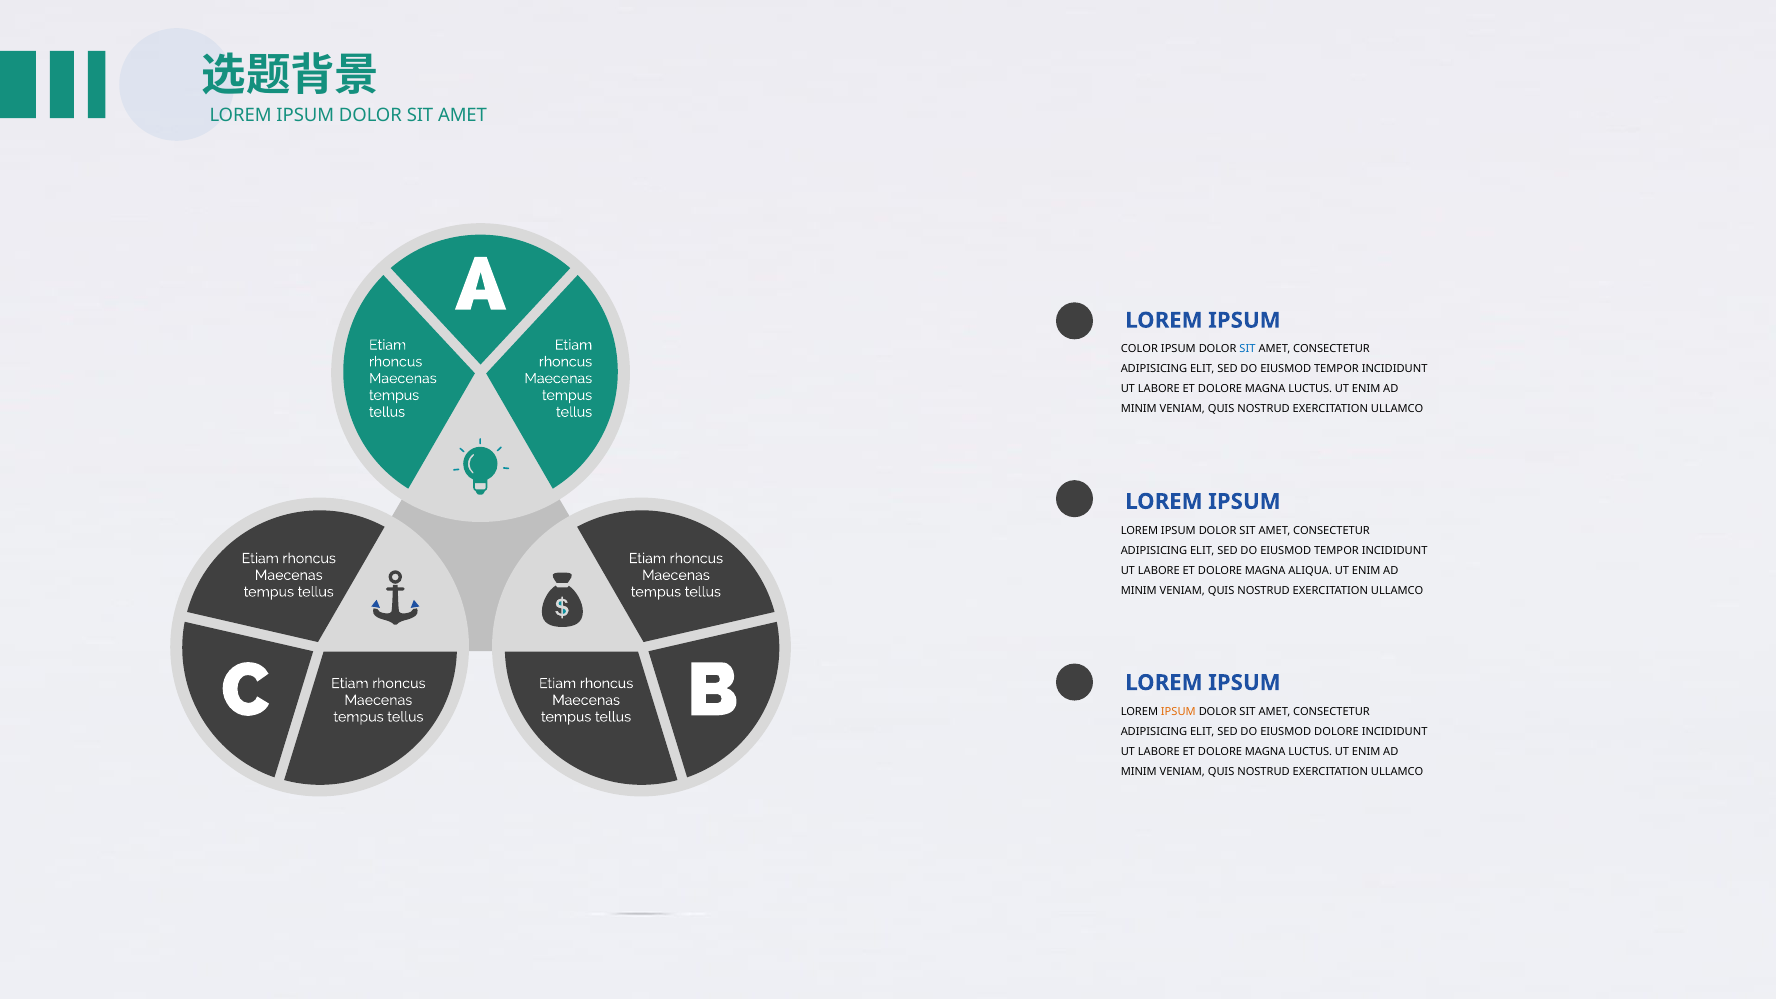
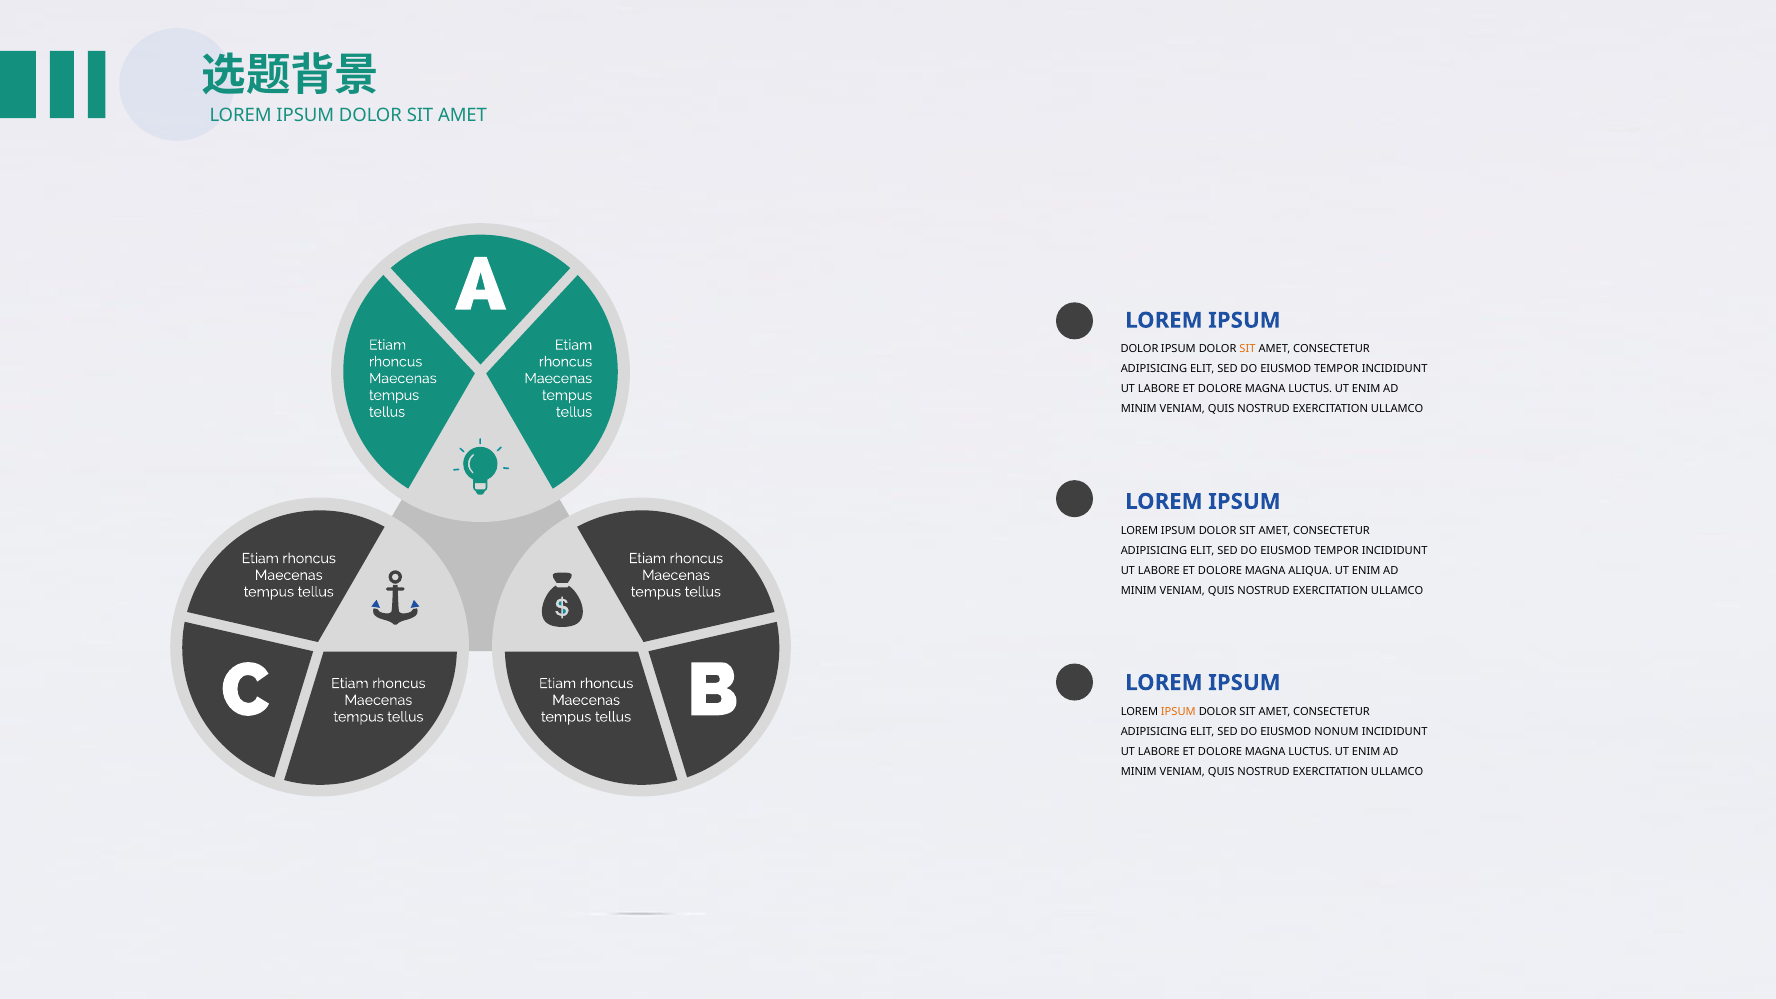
COLOR: COLOR -> DOLOR (1140, 349)
SIT colour: blue -> orange (1248, 349)
EIUSMOD DOLORE: DOLORE -> NONUM (1336, 732)
